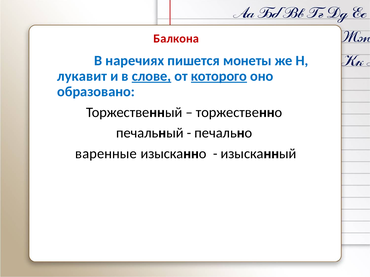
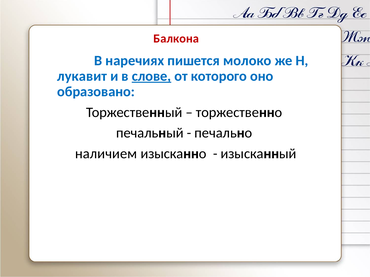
монеты: монеты -> молоко (247, 61)
которого underline: present -> none (219, 76)
варенные: варенные -> наличием (106, 154)
